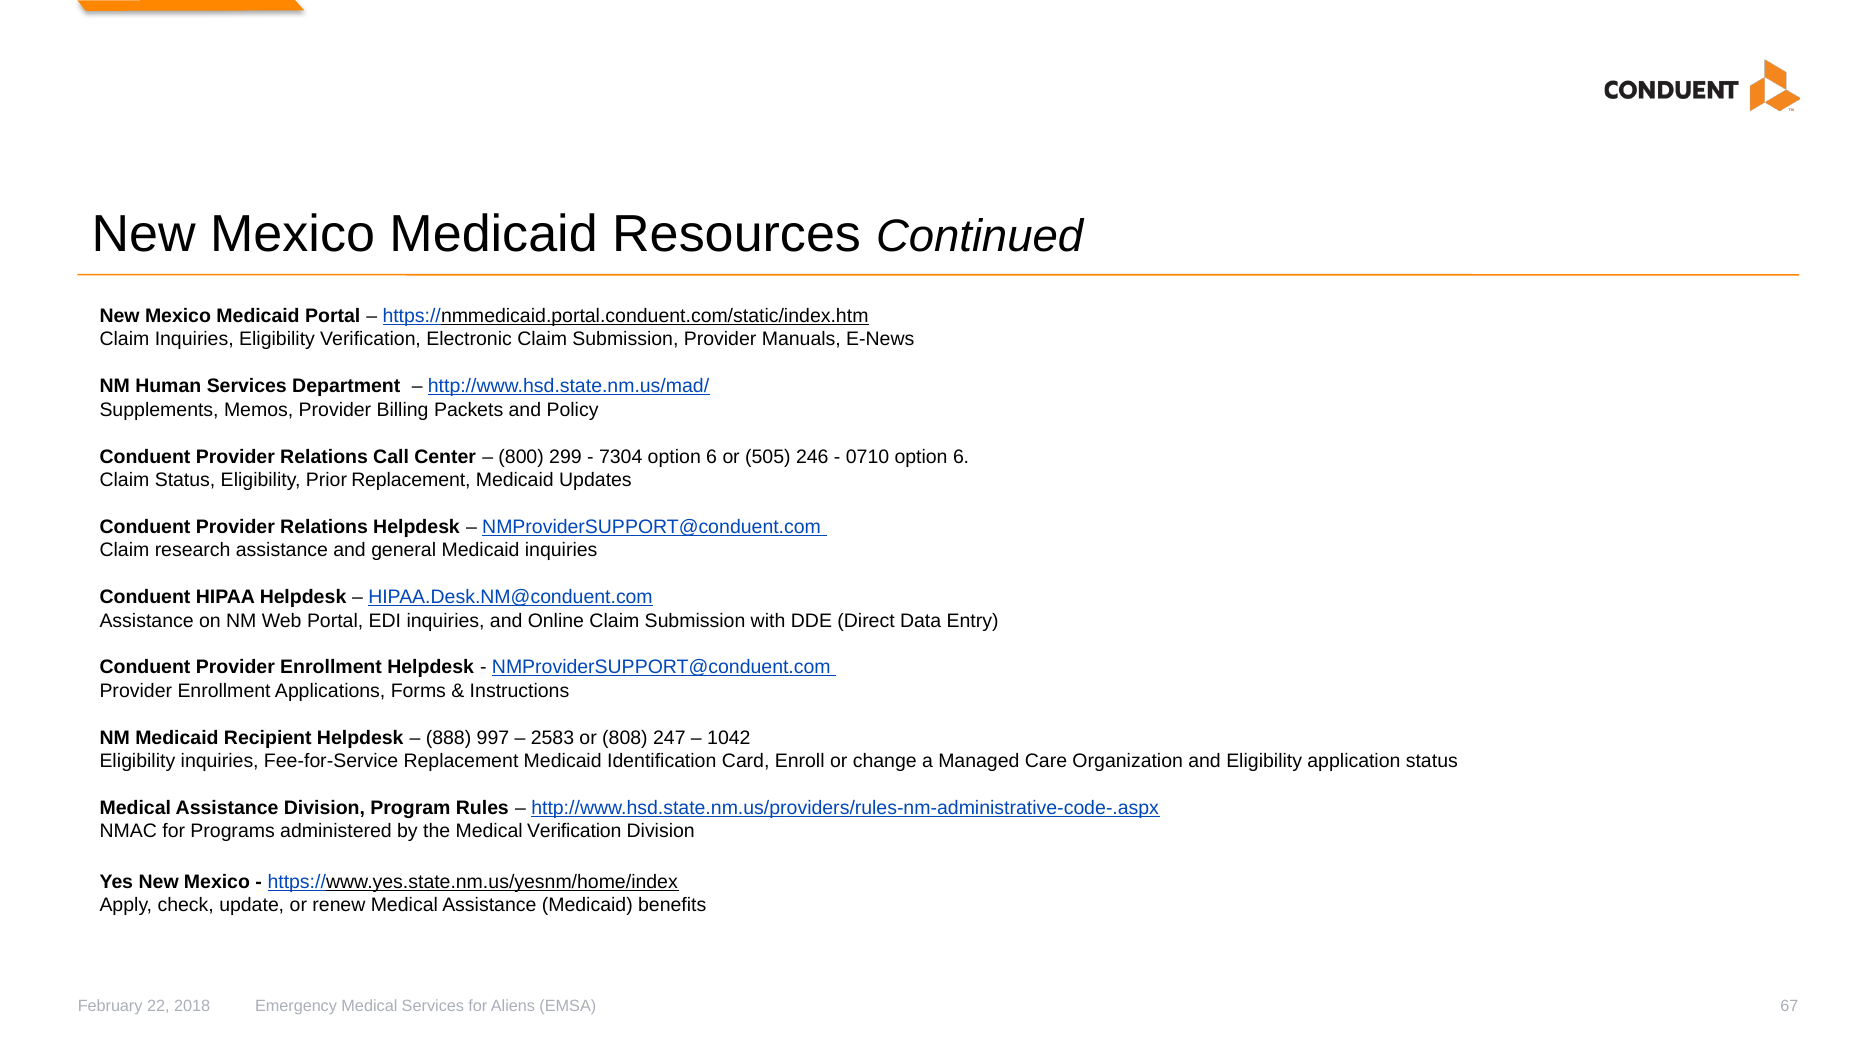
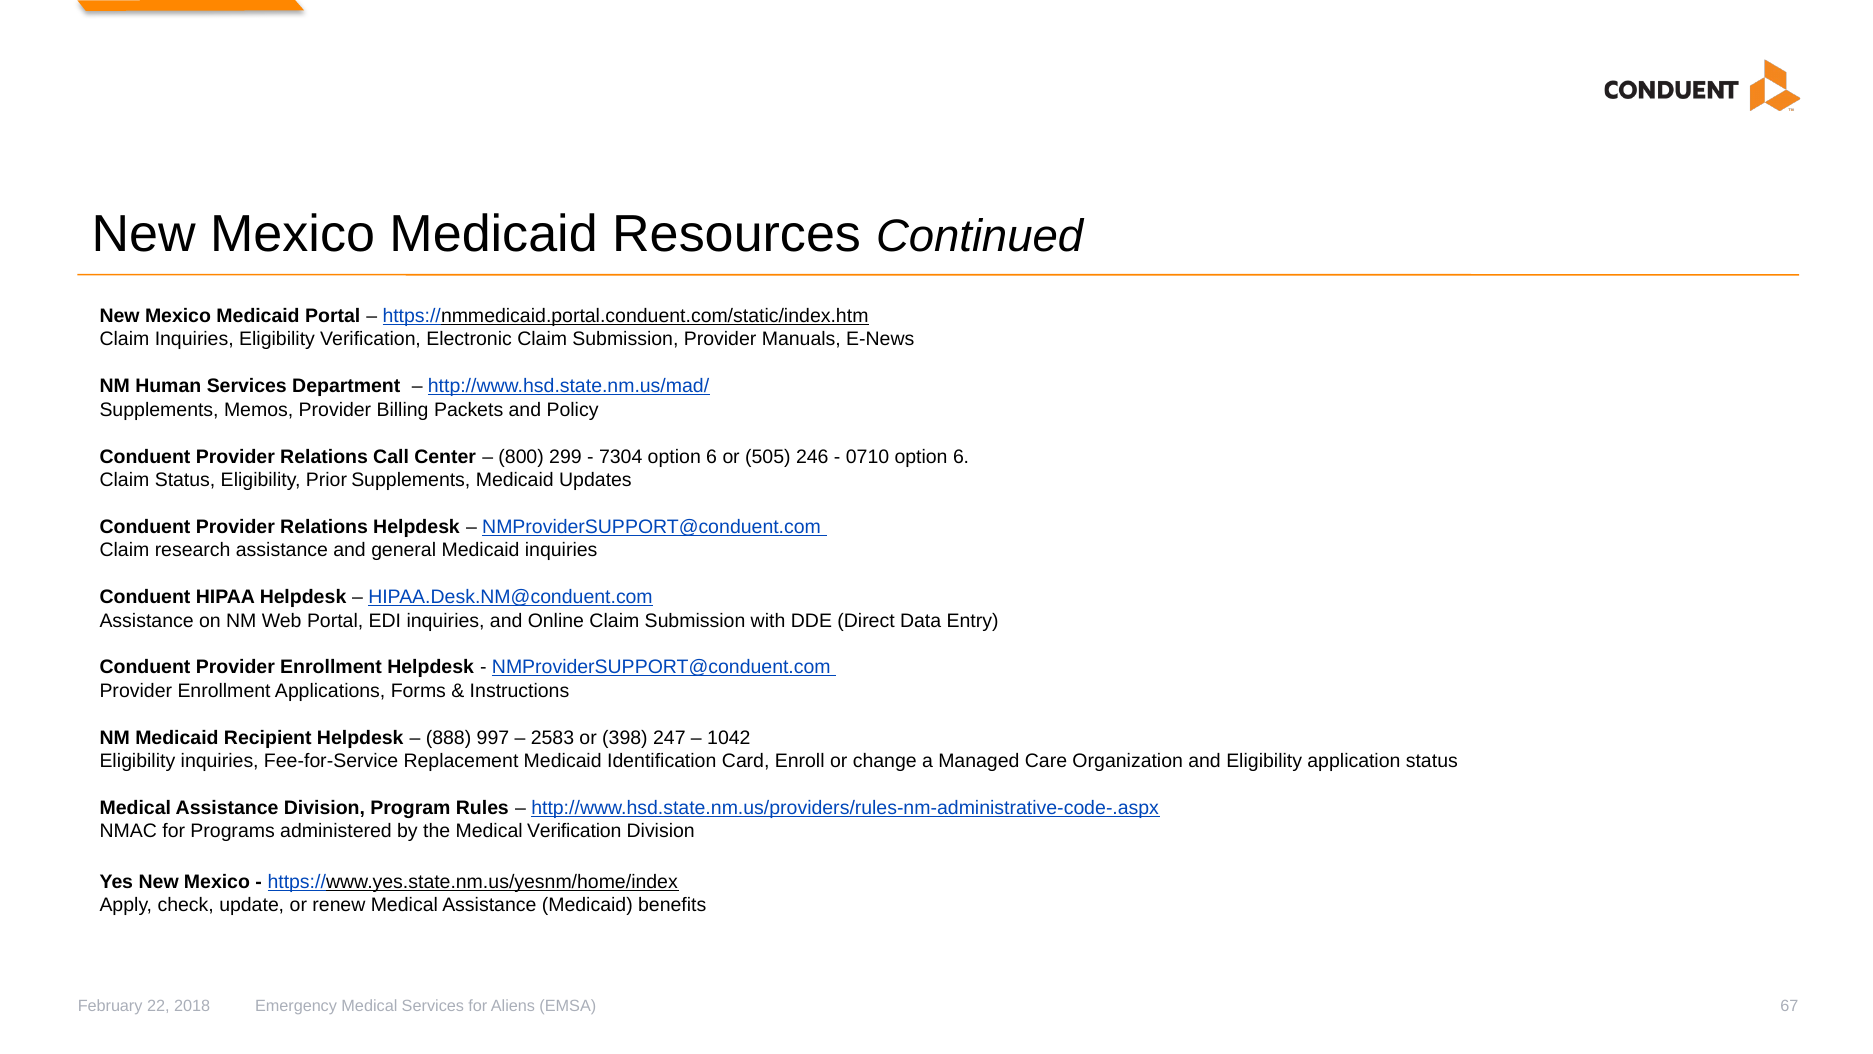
Prior Replacement: Replacement -> Supplements (411, 480)
808: 808 -> 398 (625, 737)
